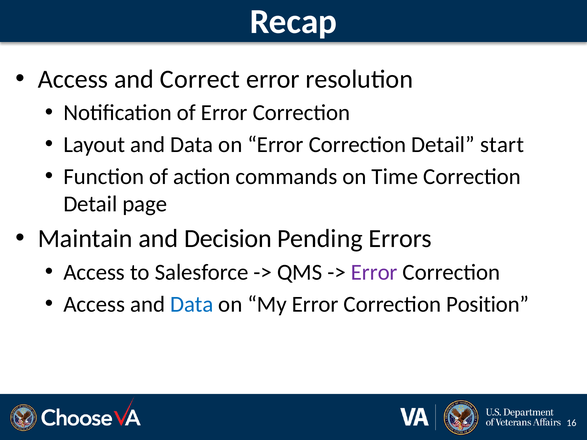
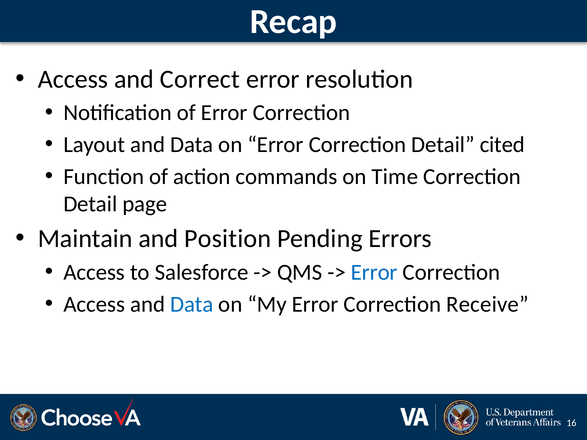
start: start -> cited (502, 145)
Decision: Decision -> Position (228, 239)
Error colour: purple -> blue (374, 272)
Position: Position -> Receive (487, 304)
